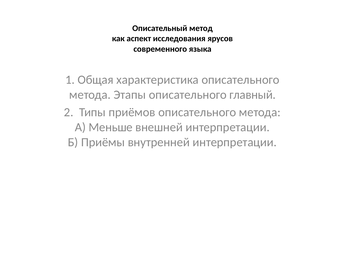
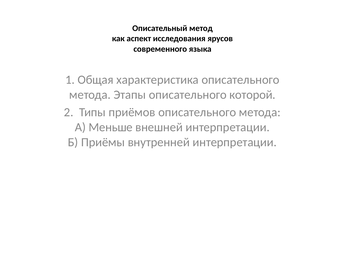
главный: главный -> которой (253, 95)
